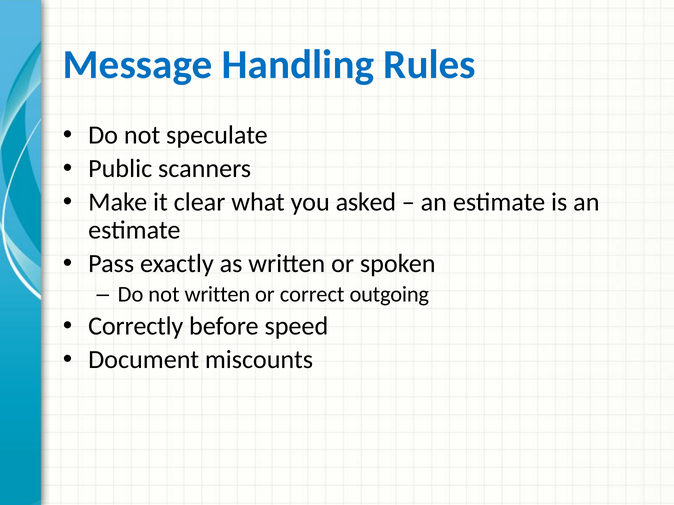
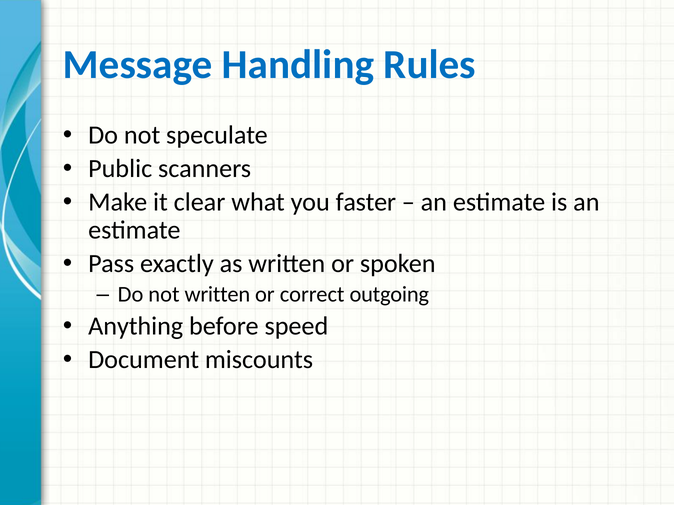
asked: asked -> faster (366, 202)
Correctly: Correctly -> Anything (136, 326)
